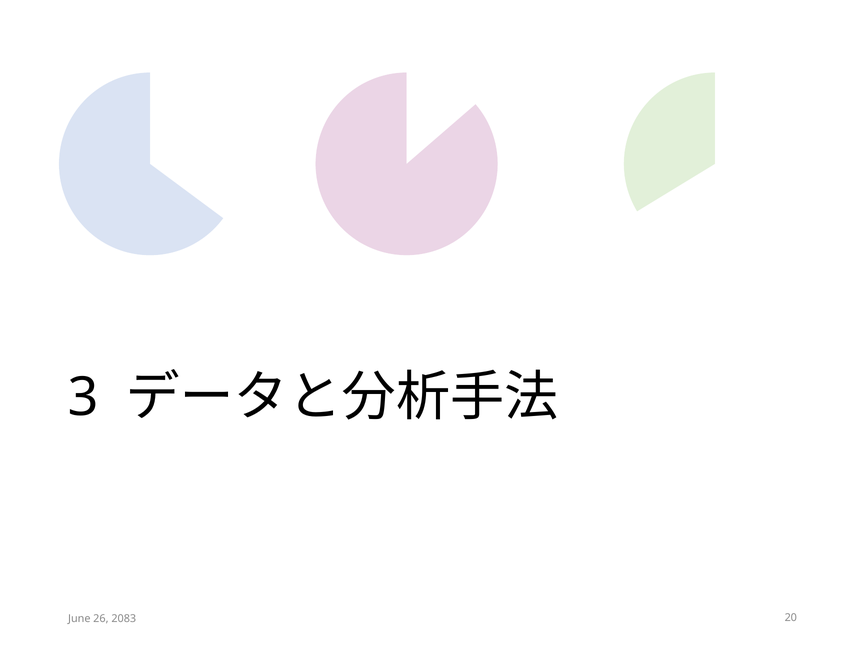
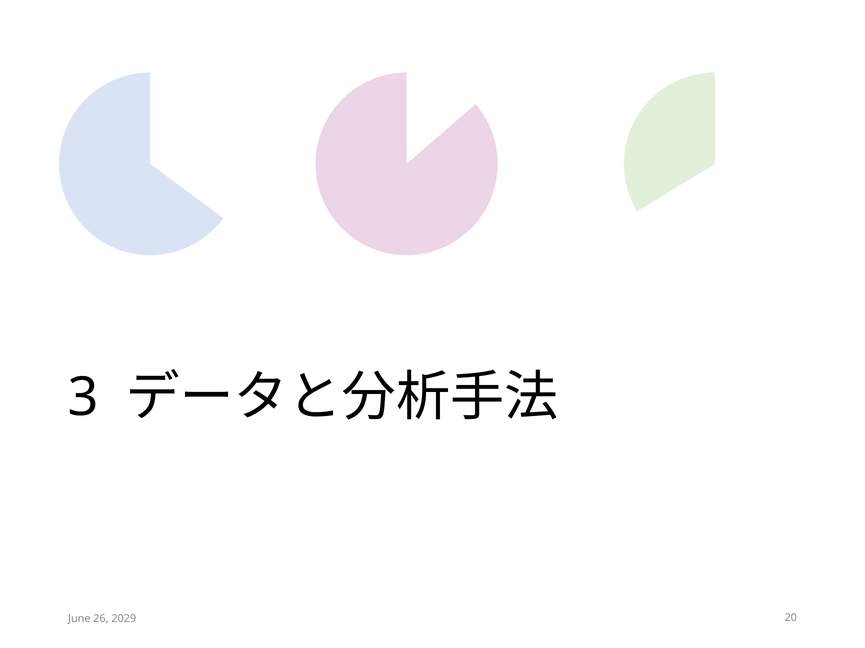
2083: 2083 -> 2029 (124, 619)
